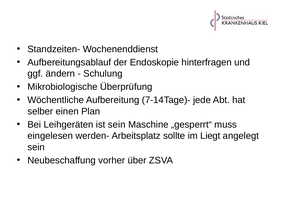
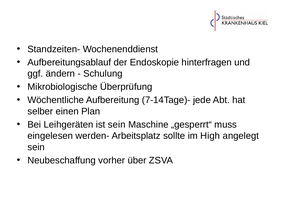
Liegt: Liegt -> High (210, 136)
